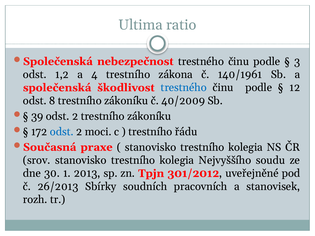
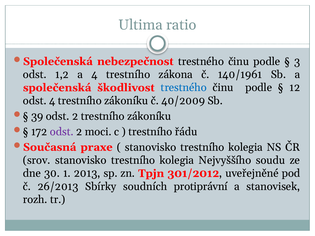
odst 8: 8 -> 4 (52, 101)
odst colour: blue -> purple (62, 132)
pracovních: pracovních -> protiprávní (201, 187)
